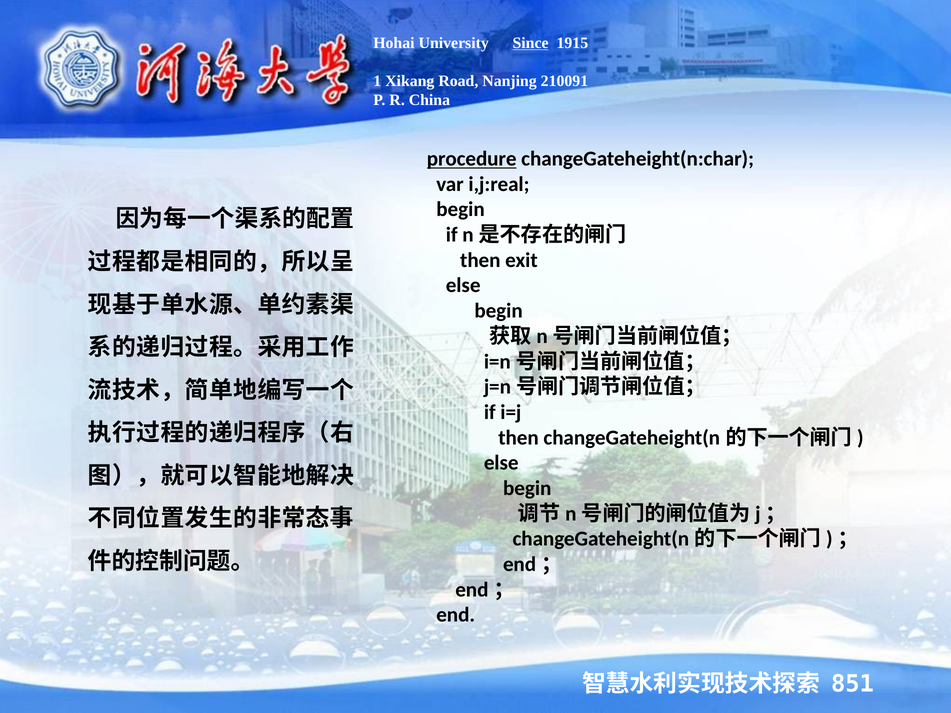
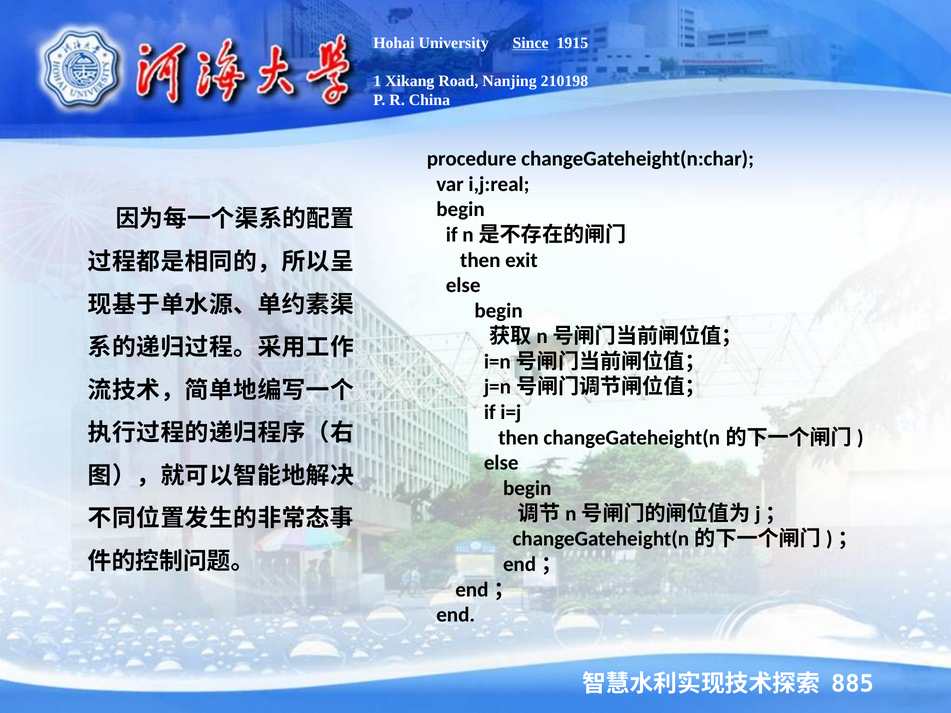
210091: 210091 -> 210198 (564, 81)
procedure underline: present -> none (472, 159)
851: 851 -> 885 (852, 684)
